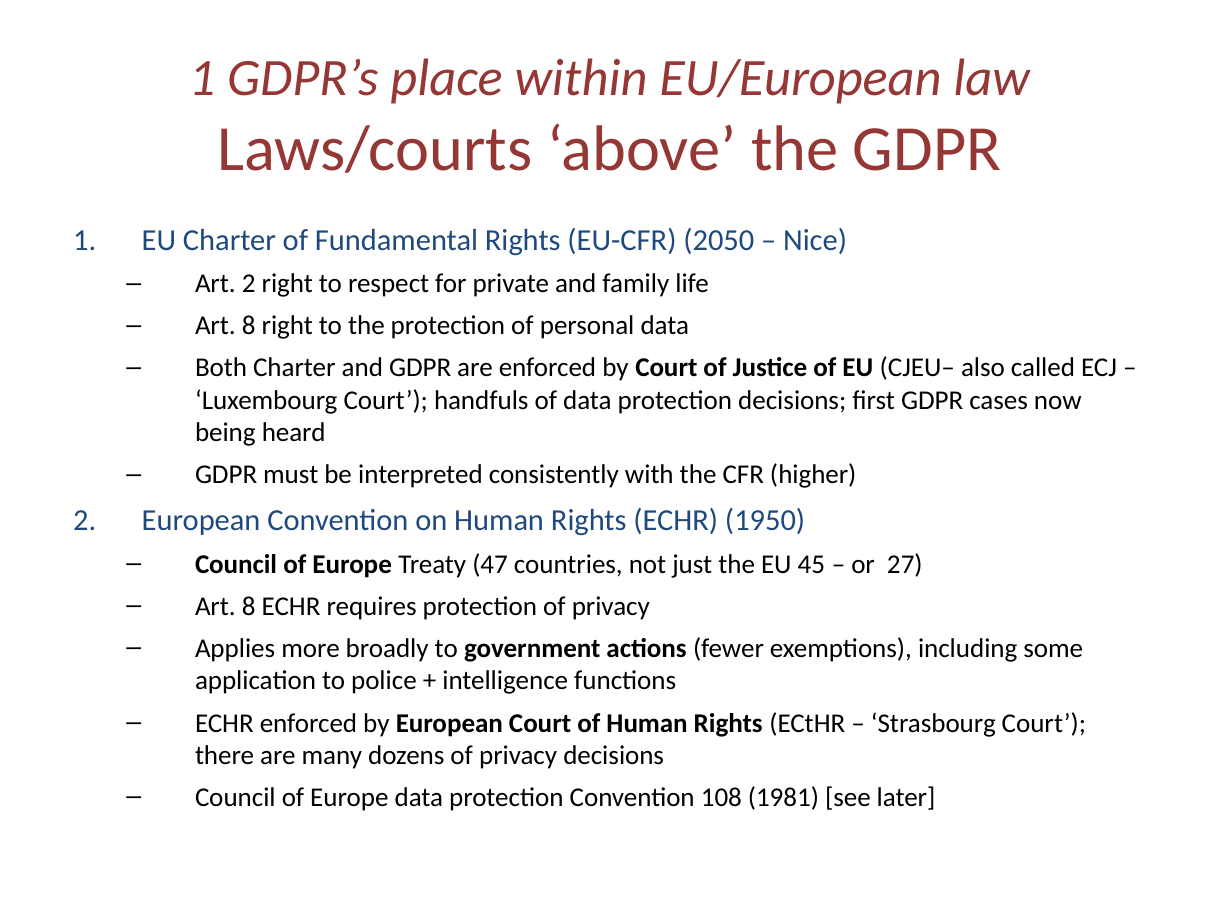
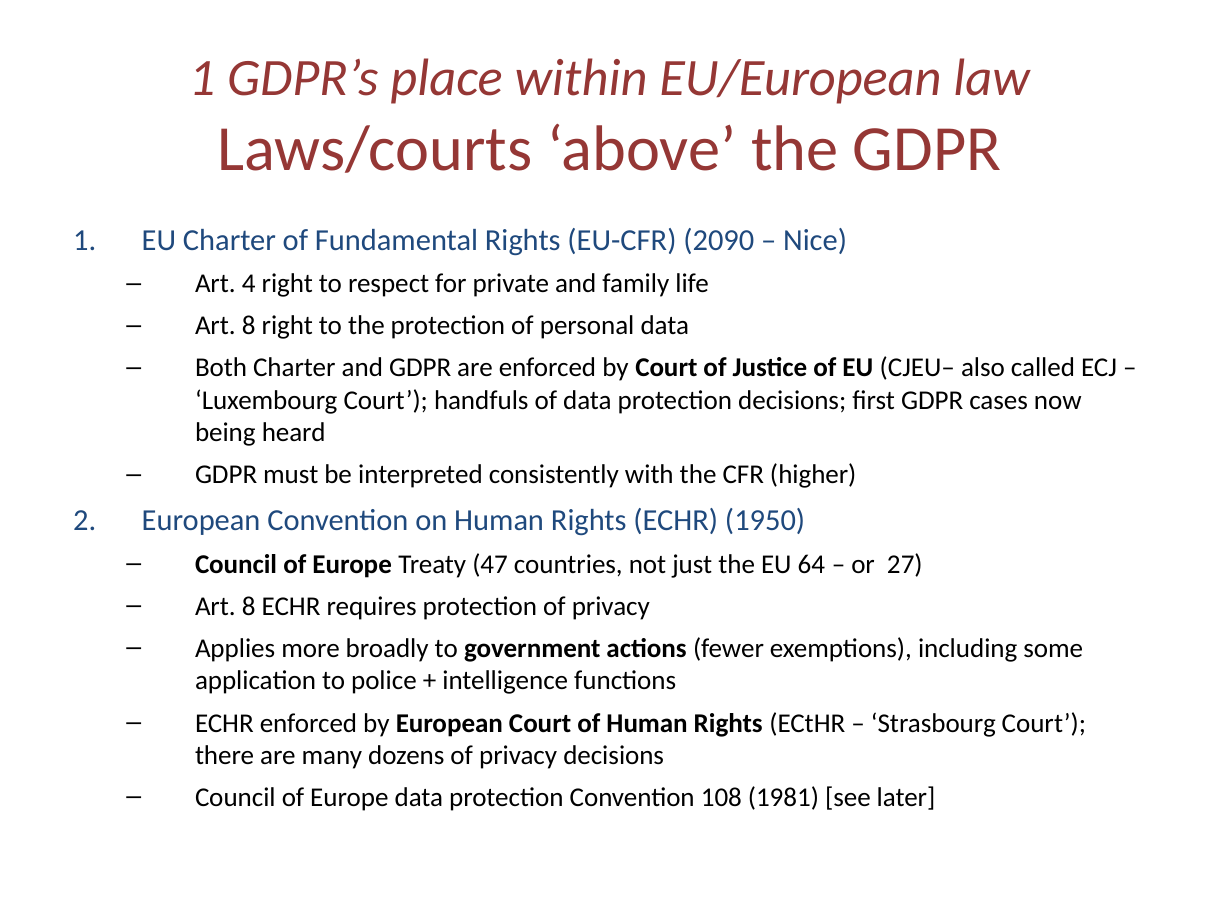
2050: 2050 -> 2090 (719, 240)
Art 2: 2 -> 4 (249, 284)
45: 45 -> 64 (811, 564)
